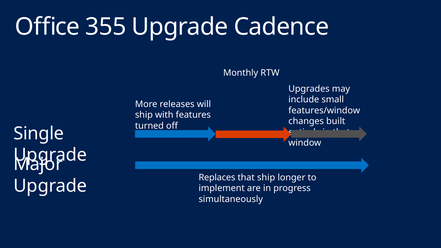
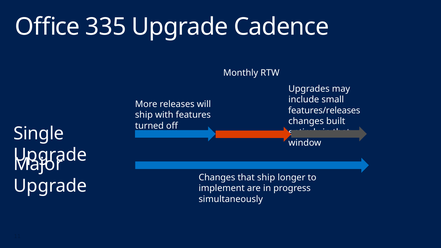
355: 355 -> 335 (106, 27)
features/window: features/window -> features/releases (324, 110)
Replaces: Replaces -> Changes (217, 177)
